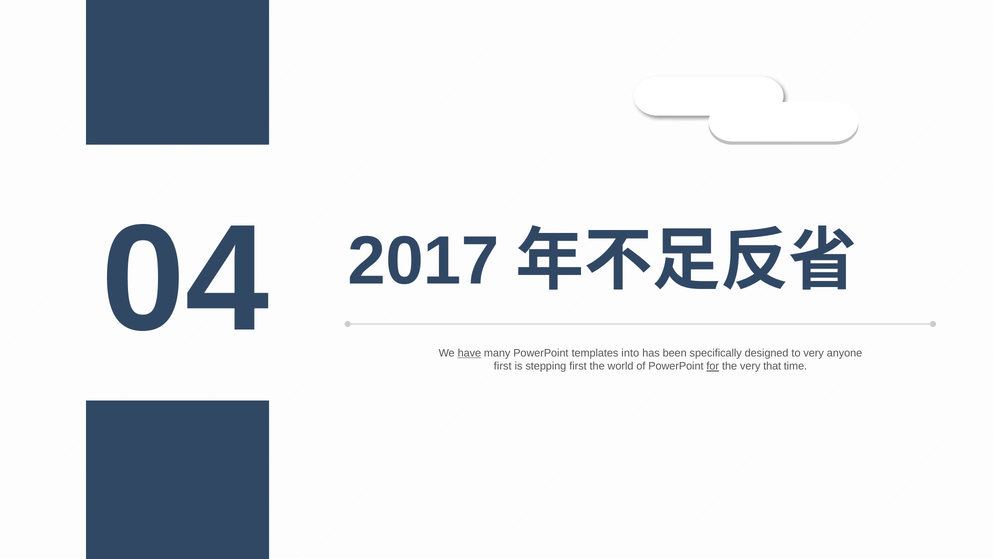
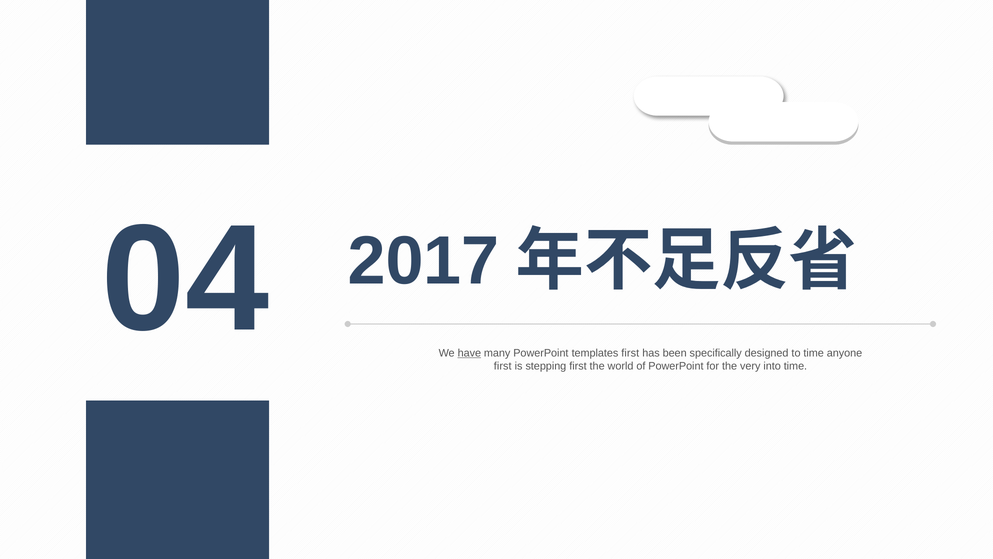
templates into: into -> first (630, 353)
to very: very -> time (814, 353)
for underline: present -> none (713, 366)
that: that -> into (772, 366)
